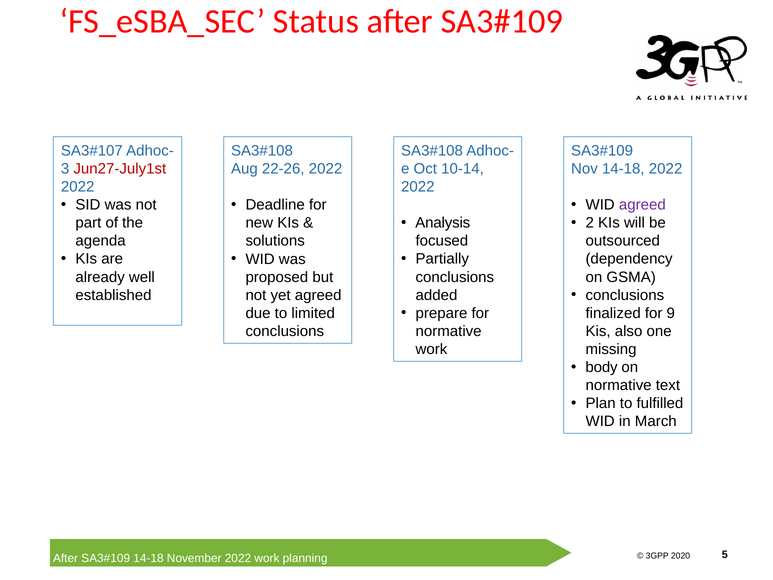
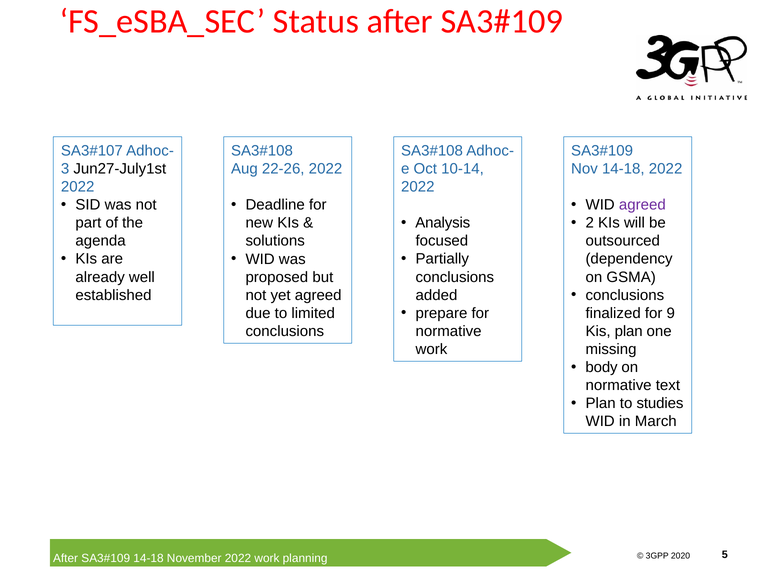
Jun27-July1st colour: red -> black (120, 169)
Kis also: also -> plan (629, 331)
fulfilled: fulfilled -> studies (660, 403)
